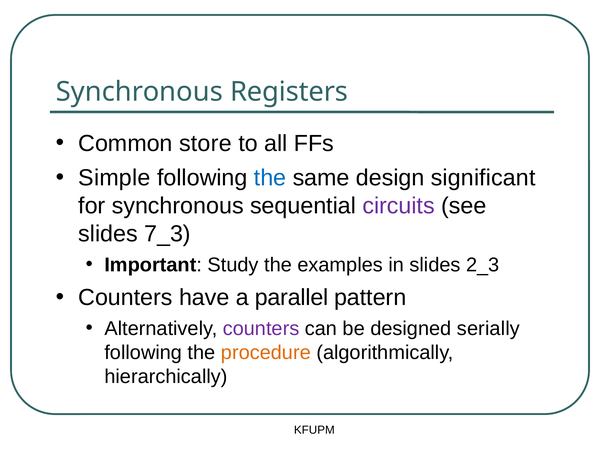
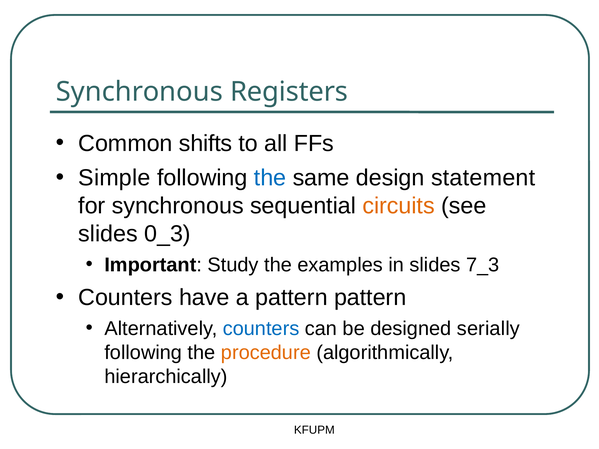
store: store -> shifts (206, 143)
significant: significant -> statement (483, 178)
circuits colour: purple -> orange (399, 206)
7_3: 7_3 -> 0_3 (167, 234)
2_3: 2_3 -> 7_3 (483, 265)
a parallel: parallel -> pattern (291, 298)
counters colour: purple -> blue (261, 329)
